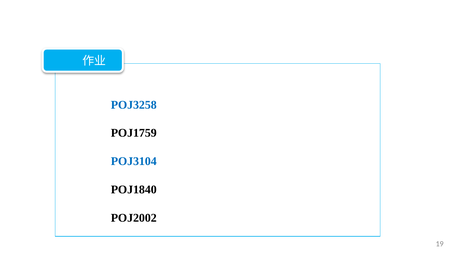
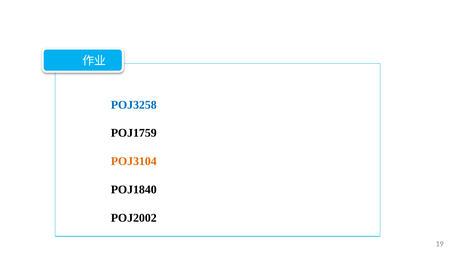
POJ3104 colour: blue -> orange (134, 162)
